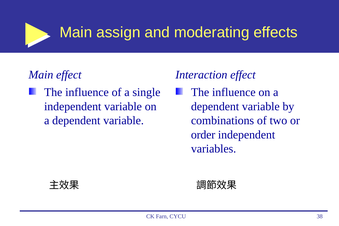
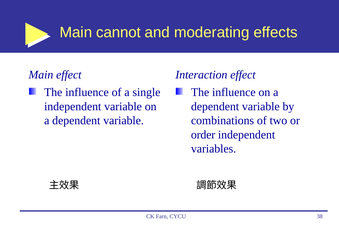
assign: assign -> cannot (118, 32)
